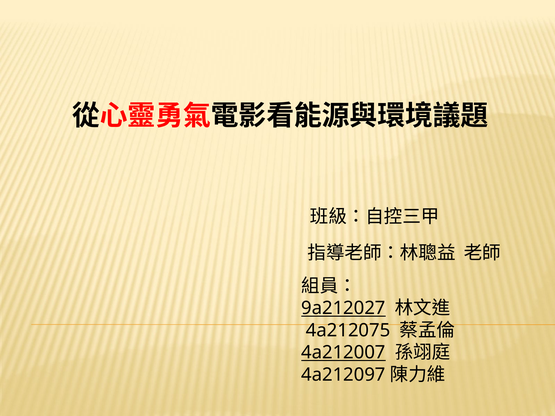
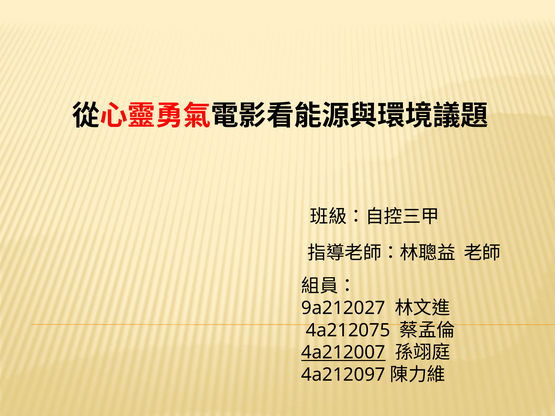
9a212027 underline: present -> none (343, 308)
